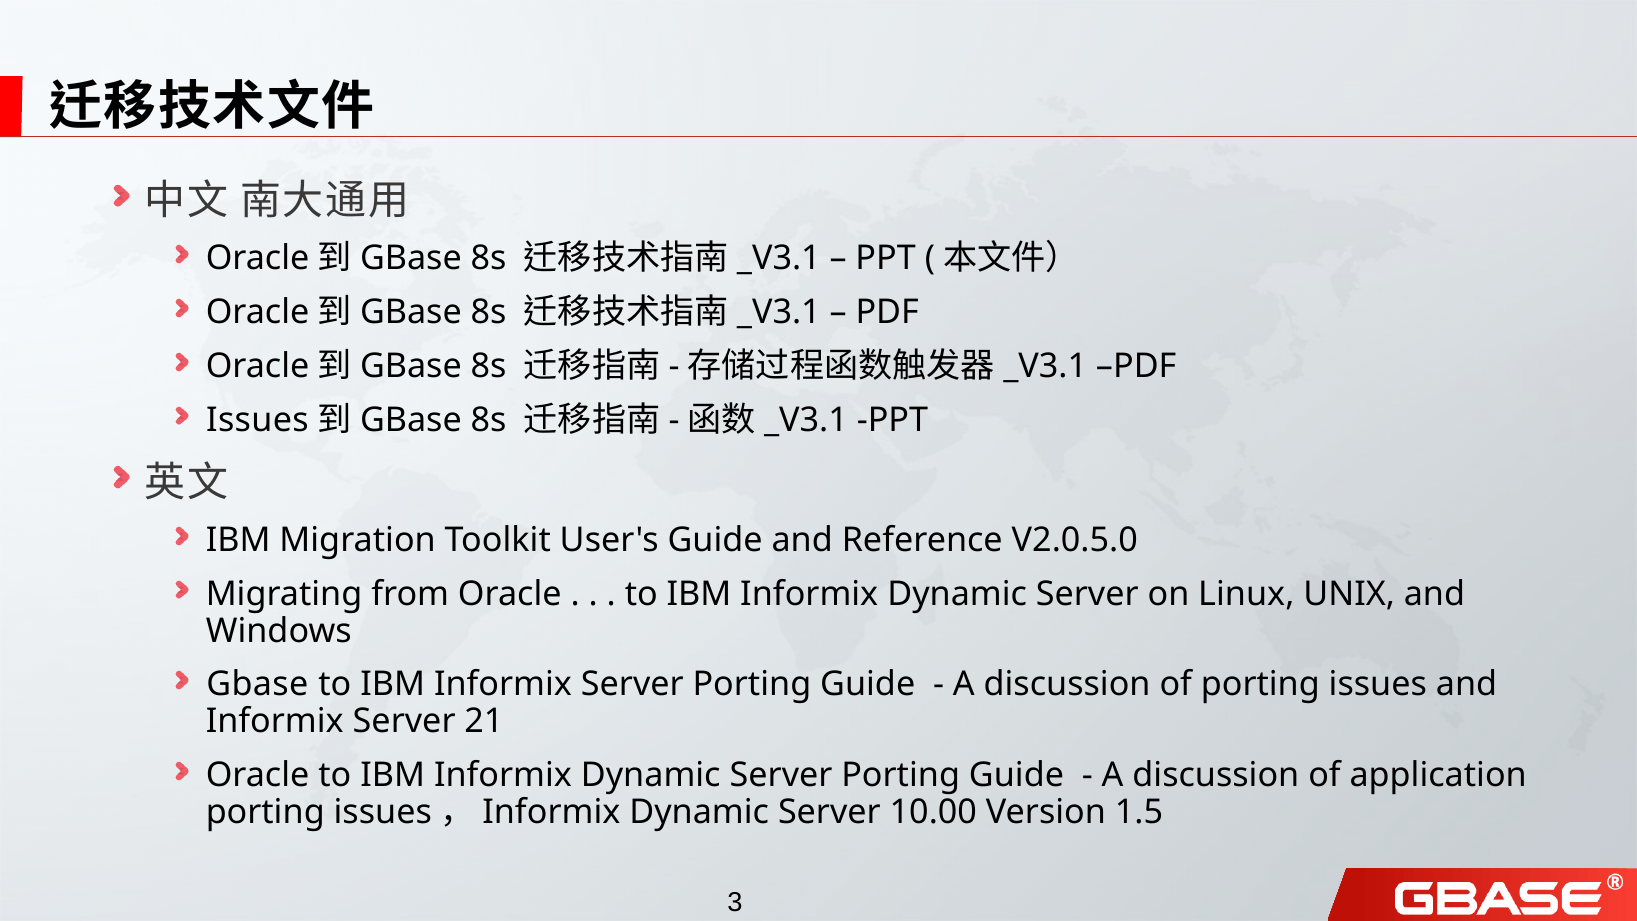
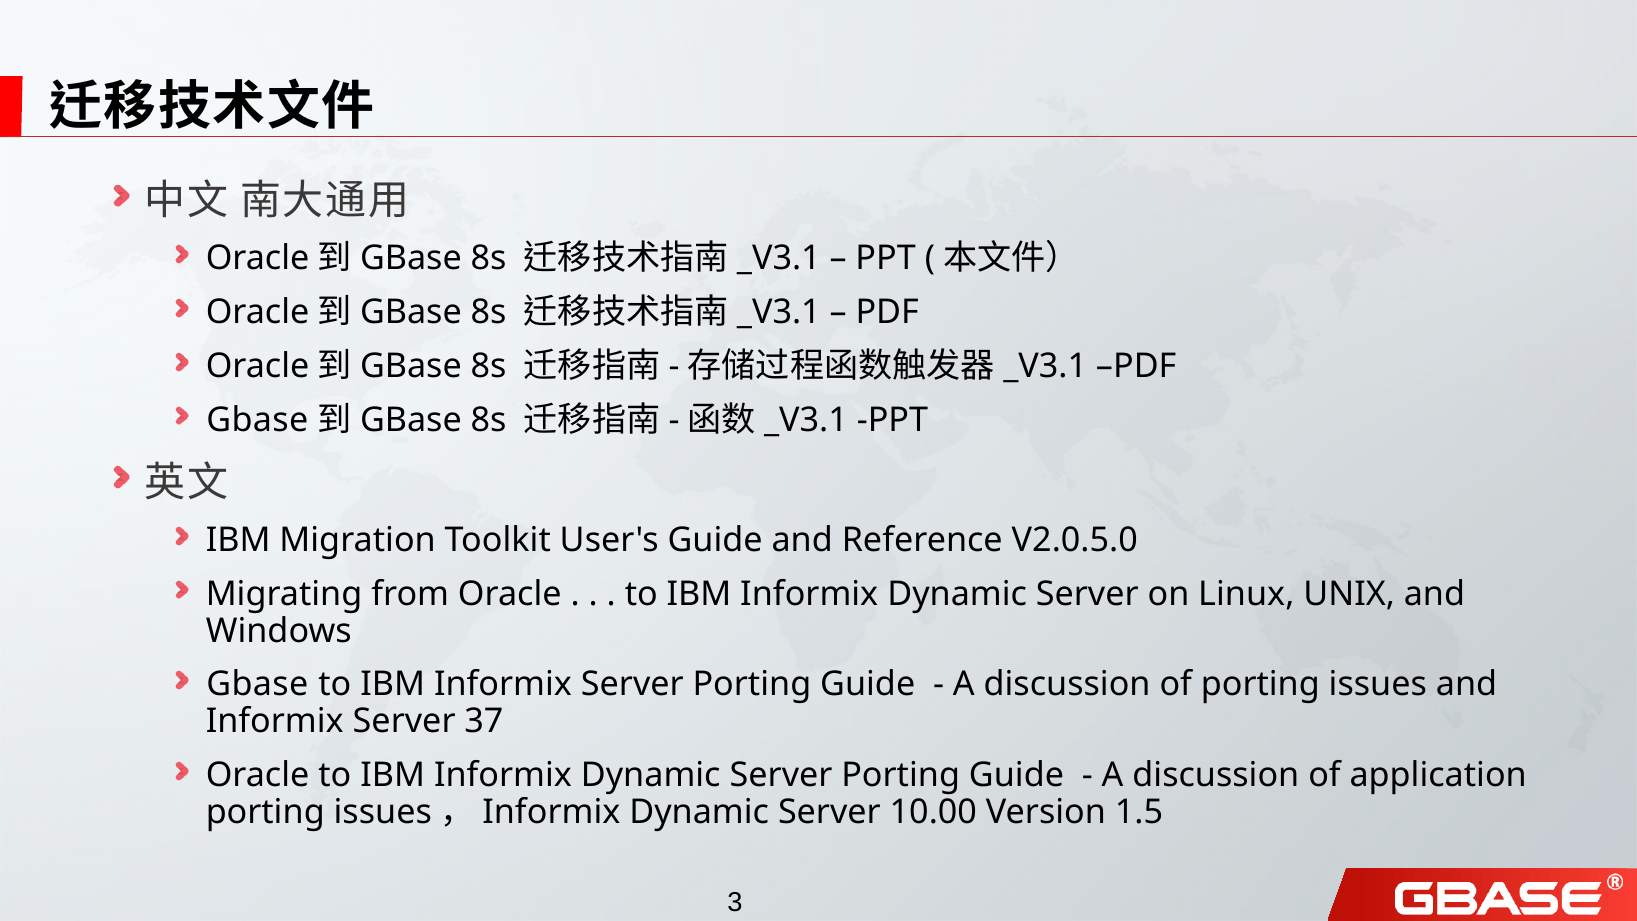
Issues: Issues -> Gbase (257, 420)
21: 21 -> 37 (484, 721)
